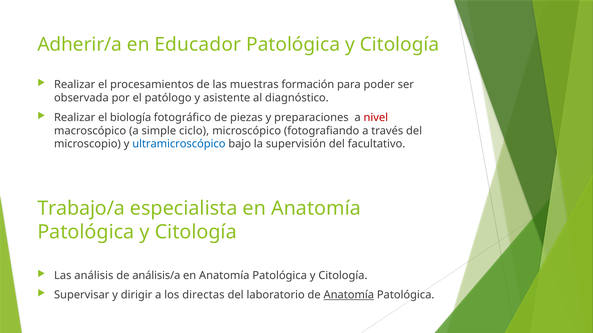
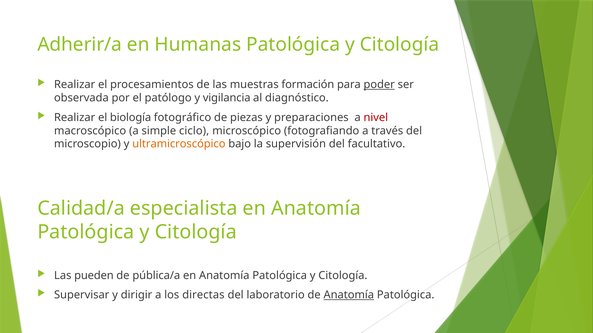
Educador: Educador -> Humanas (198, 45)
poder underline: none -> present (379, 85)
asistente: asistente -> vigilancia (227, 98)
ultramicroscópico colour: blue -> orange (179, 144)
Trabajo/a: Trabajo/a -> Calidad/a (81, 209)
análisis: análisis -> pueden (94, 276)
análisis/a: análisis/a -> pública/a (156, 276)
